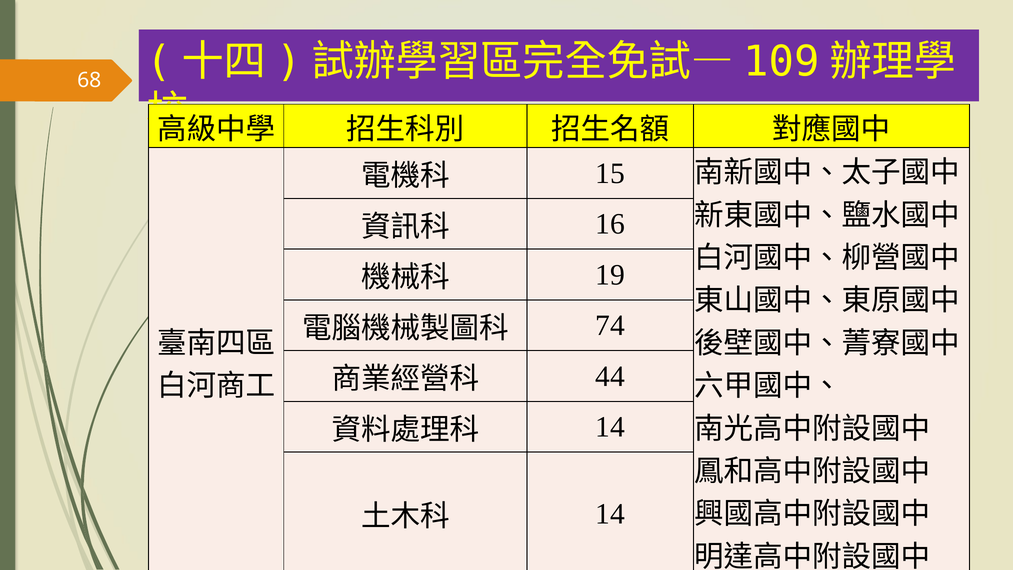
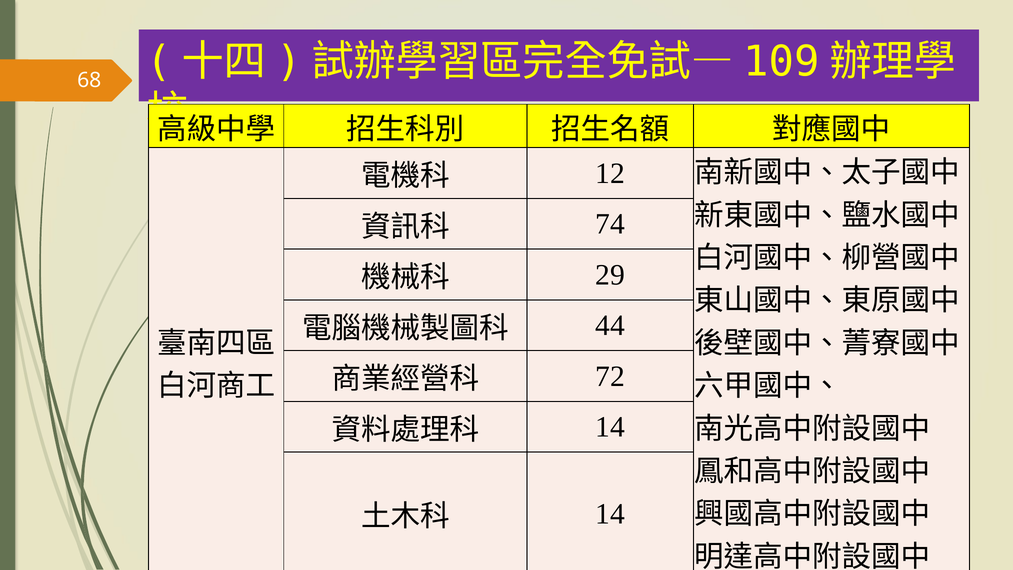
15: 15 -> 12 (610, 173)
16: 16 -> 74 (610, 224)
19: 19 -> 29 (610, 275)
74: 74 -> 44 (610, 326)
44: 44 -> 72 (610, 376)
